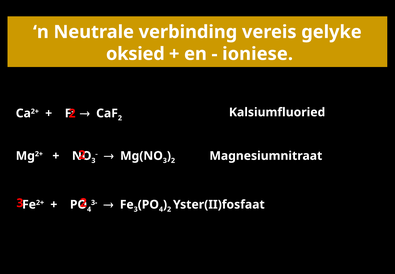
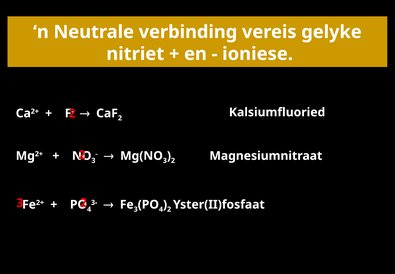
oksied: oksied -> nitriet (135, 54)
